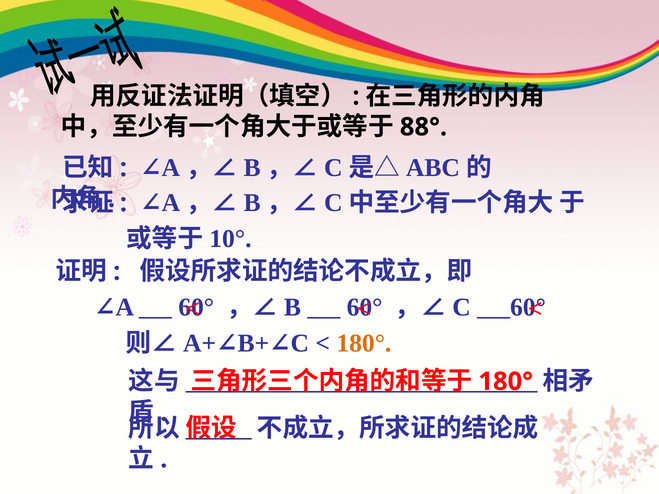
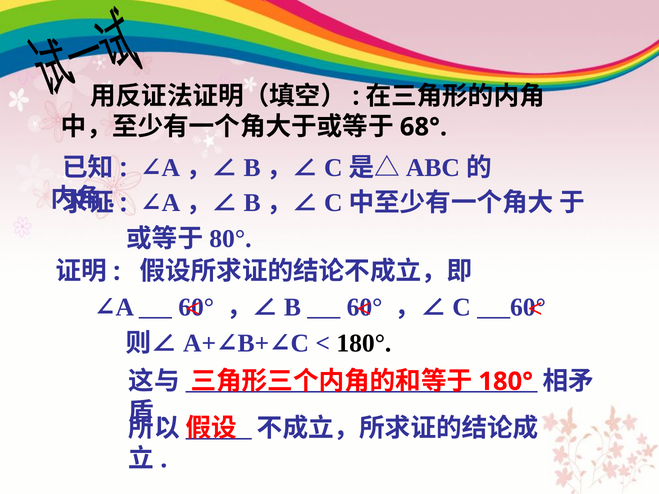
88°: 88° -> 68° (423, 127)
10°: 10° -> 80° (230, 239)
180° colour: orange -> black (364, 343)
